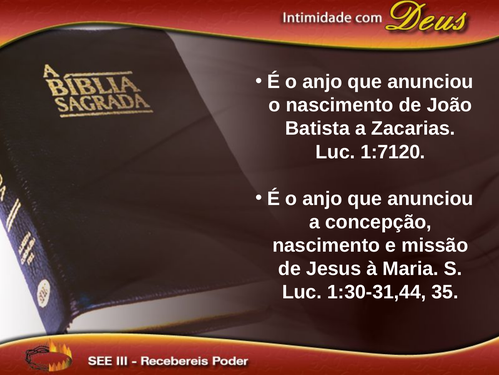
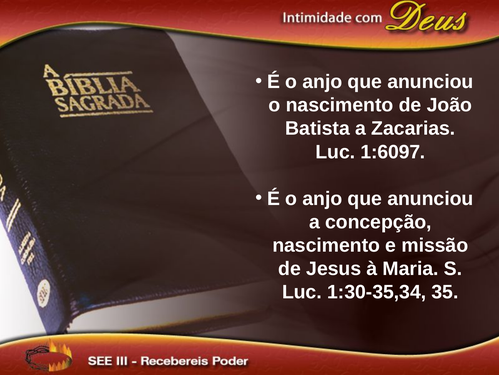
1:7120: 1:7120 -> 1:6097 (393, 152)
1:30-31,44: 1:30-31,44 -> 1:30-35,34 (377, 291)
